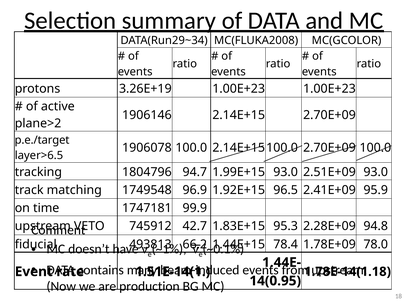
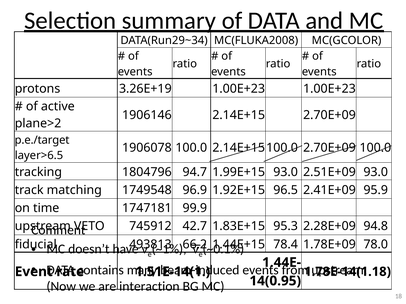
production: production -> interaction (149, 287)
